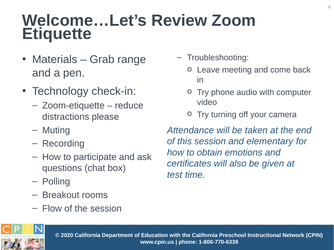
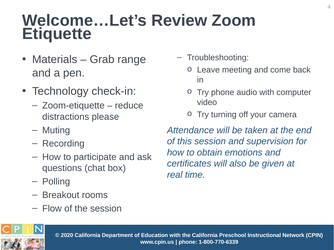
elementary: elementary -> supervision (270, 142)
test: test -> real (175, 175)
